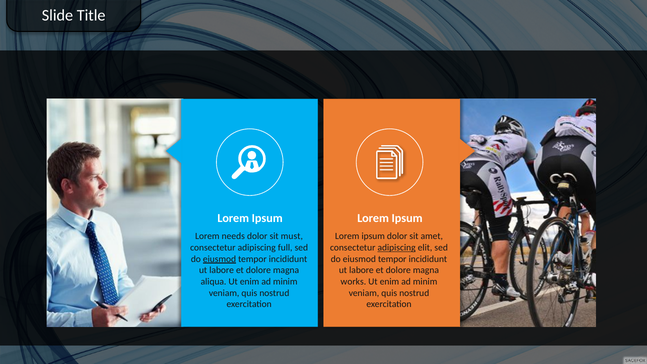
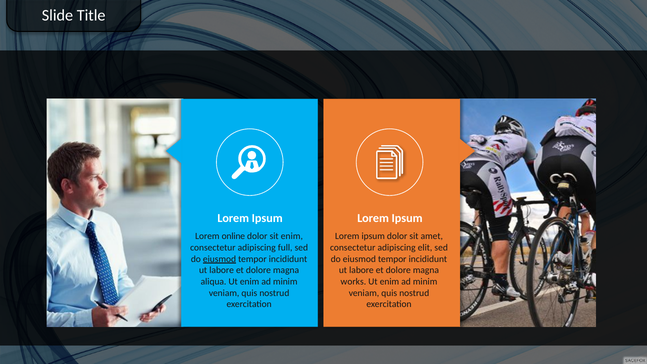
needs: needs -> online (233, 236)
sit must: must -> enim (292, 236)
adipiscing underline: present -> none (397, 248)
